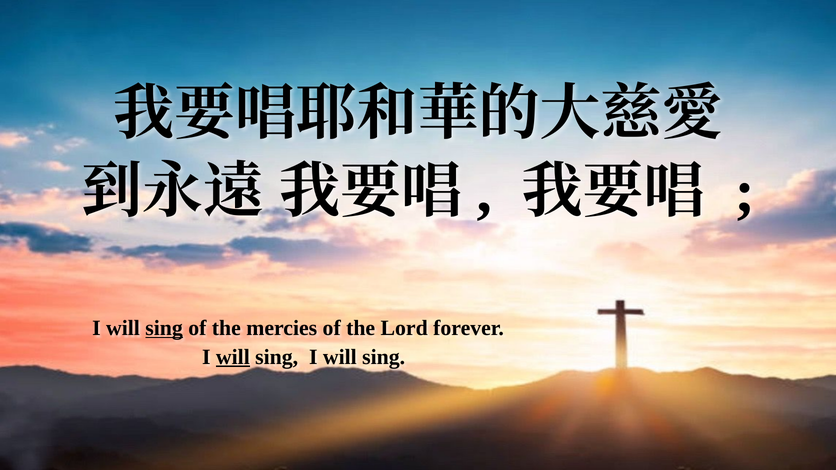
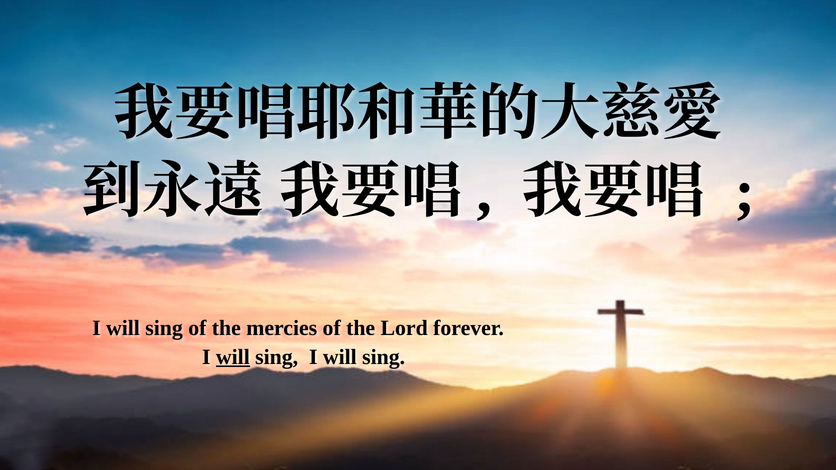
sing underline: present -> none (164, 328)
